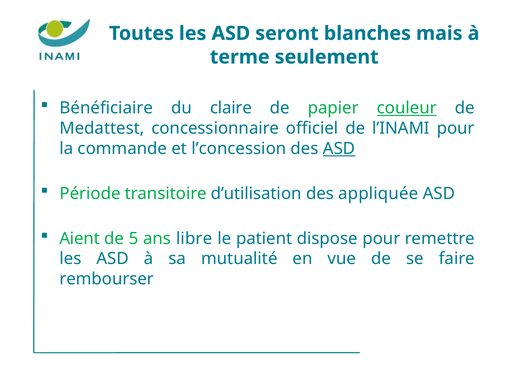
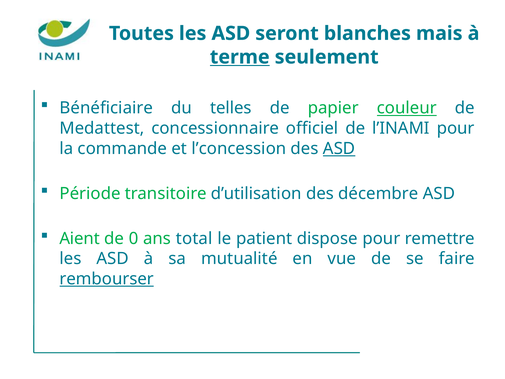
terme underline: none -> present (240, 57)
claire: claire -> telles (231, 108)
appliquée: appliquée -> décembre (378, 193)
5: 5 -> 0 (134, 238)
libre: libre -> total (194, 238)
rembourser underline: none -> present (107, 279)
